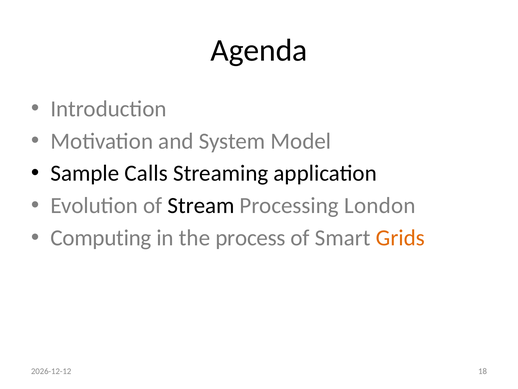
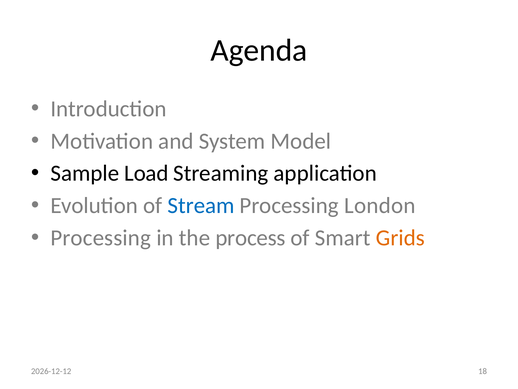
Calls: Calls -> Load (146, 173)
Stream colour: black -> blue (201, 205)
Computing: Computing -> Processing (101, 238)
